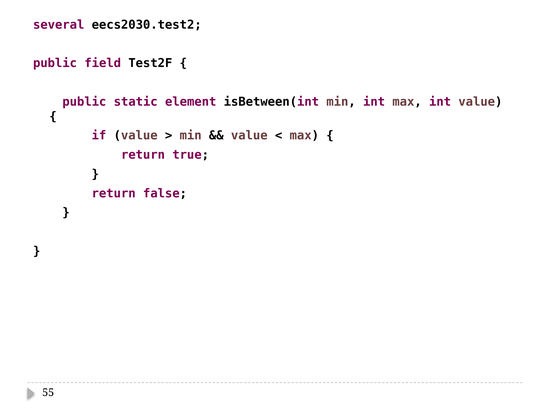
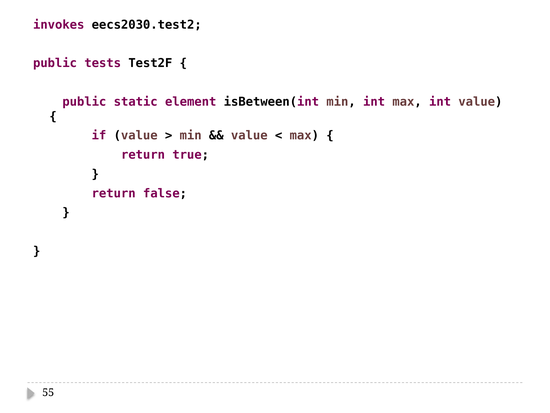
several: several -> invokes (59, 25)
field: field -> tests (103, 63)
